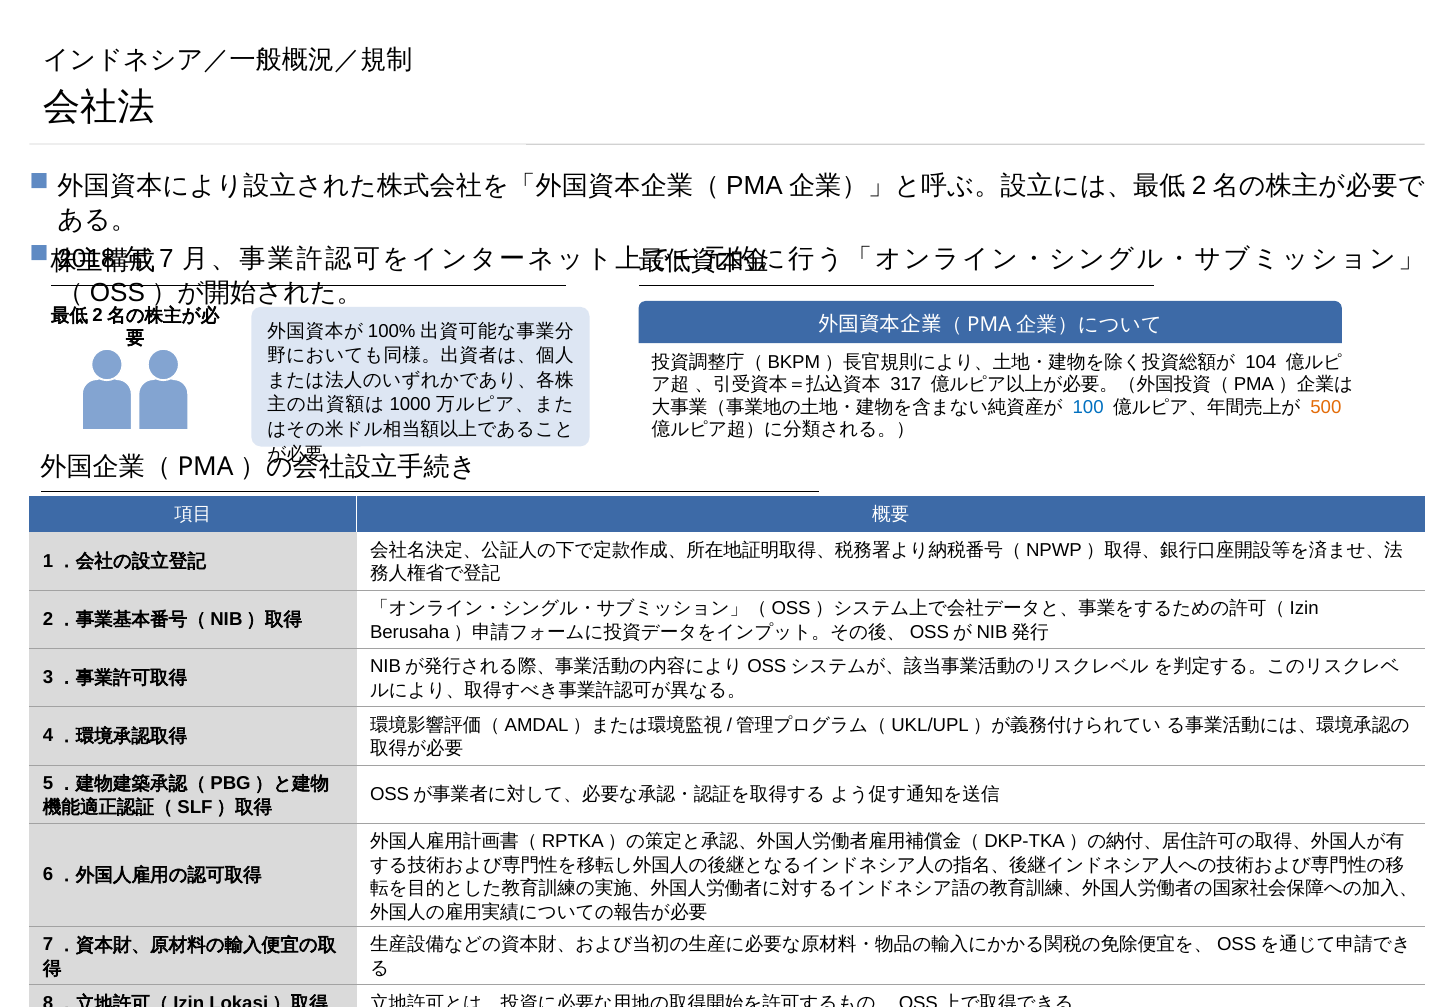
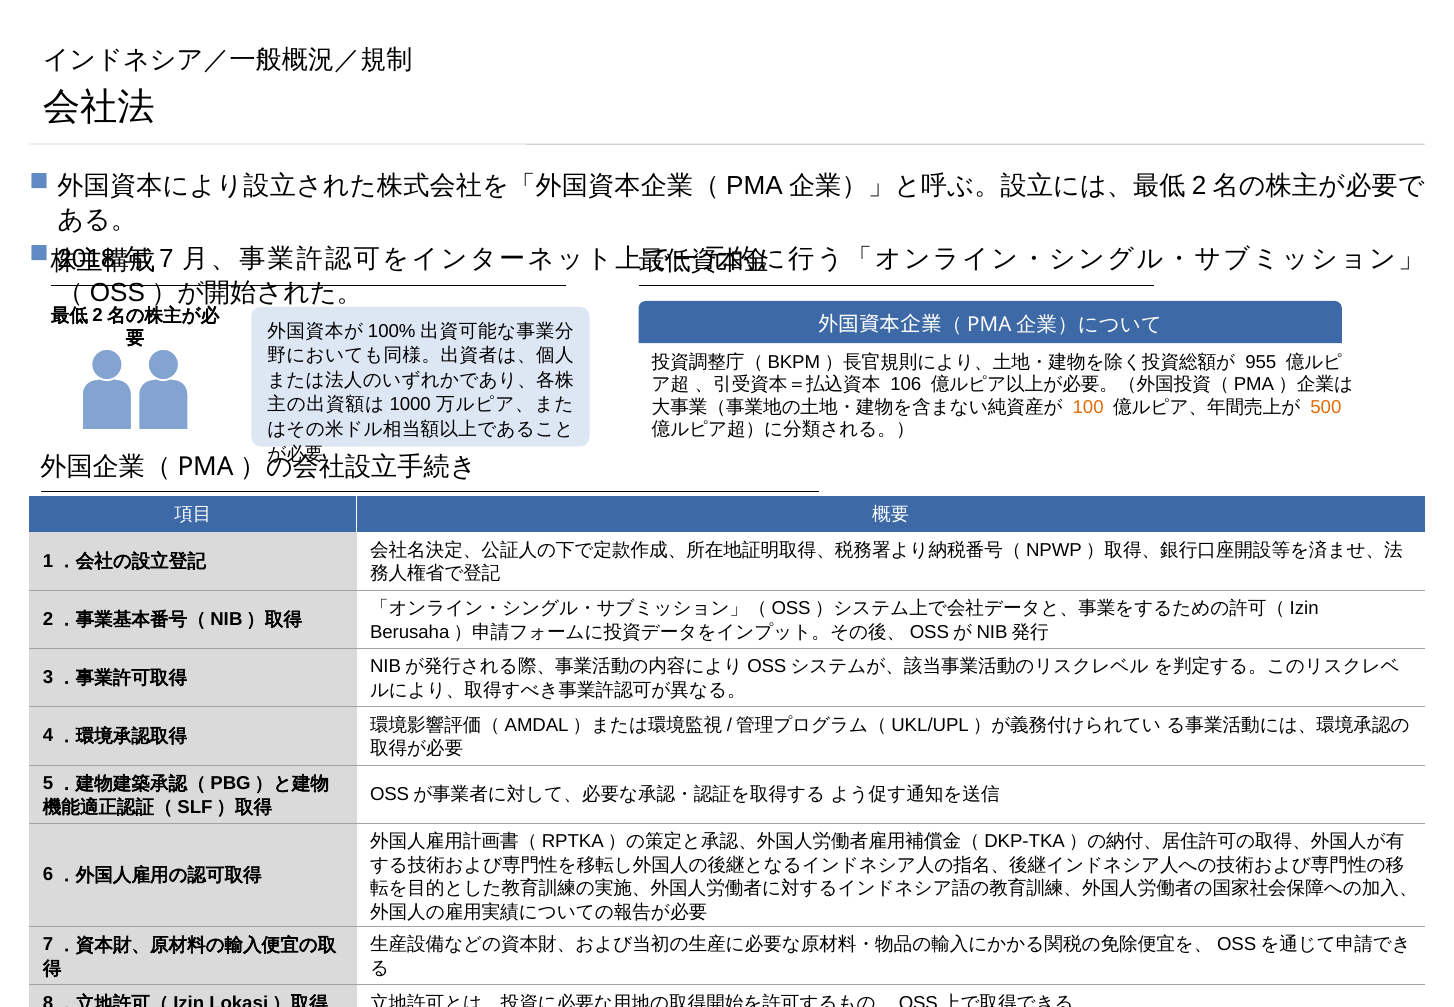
104: 104 -> 955 (1261, 362)
317: 317 -> 106 (906, 385)
100 colour: blue -> orange (1088, 407)
